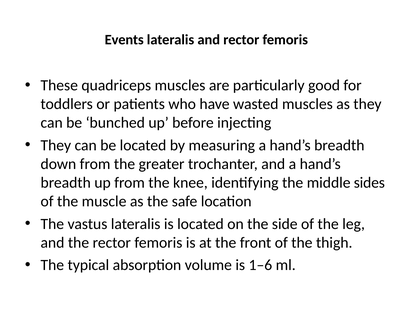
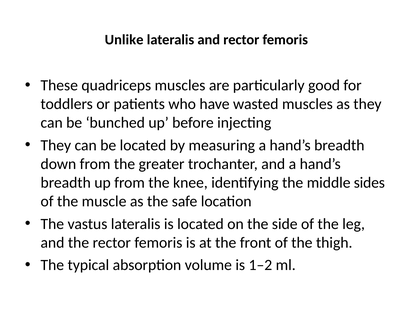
Events: Events -> Unlike (124, 40)
1–6: 1–6 -> 1–2 (260, 265)
